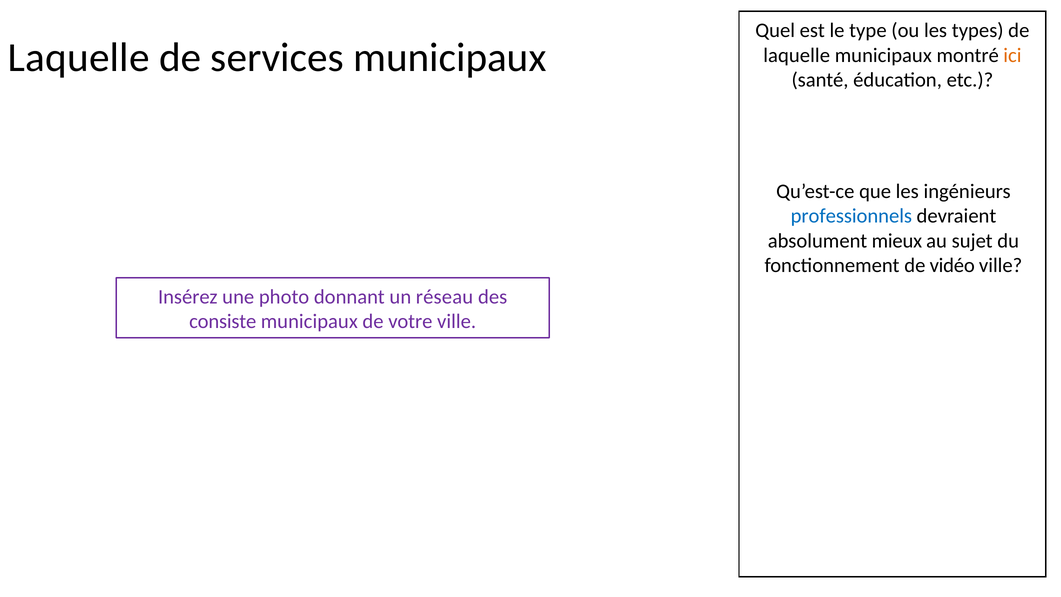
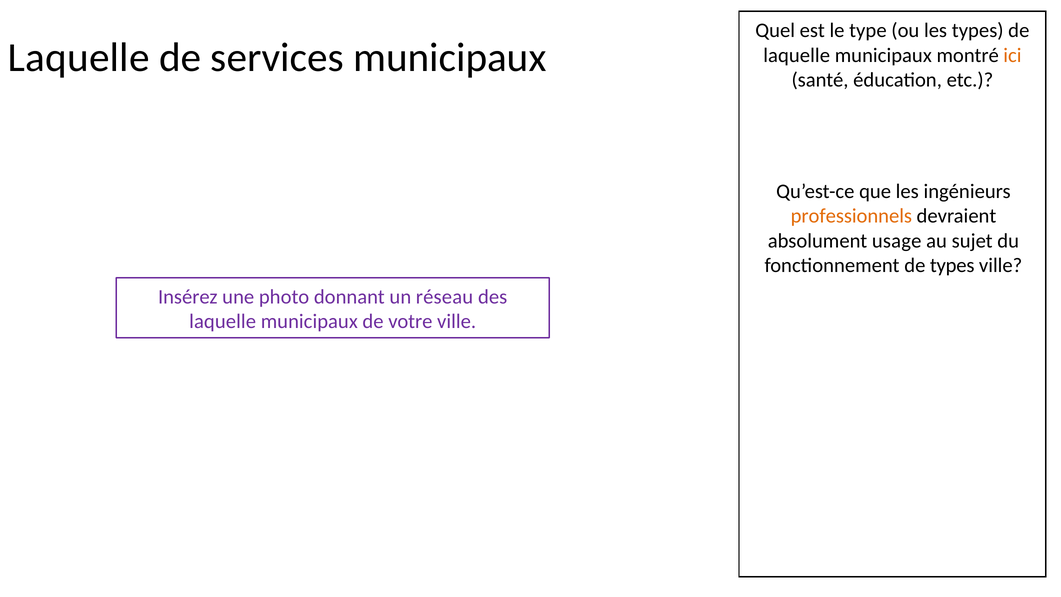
professionnels colour: blue -> orange (851, 216)
mieux: mieux -> usage (897, 241)
de vidéo: vidéo -> types (952, 266)
consiste: consiste -> laquelle (223, 322)
